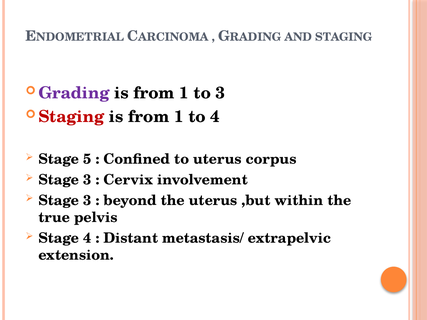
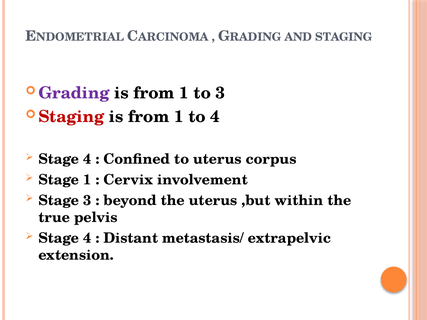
5: 5 -> 4 (87, 159)
3: 3 -> 1 (87, 180)
